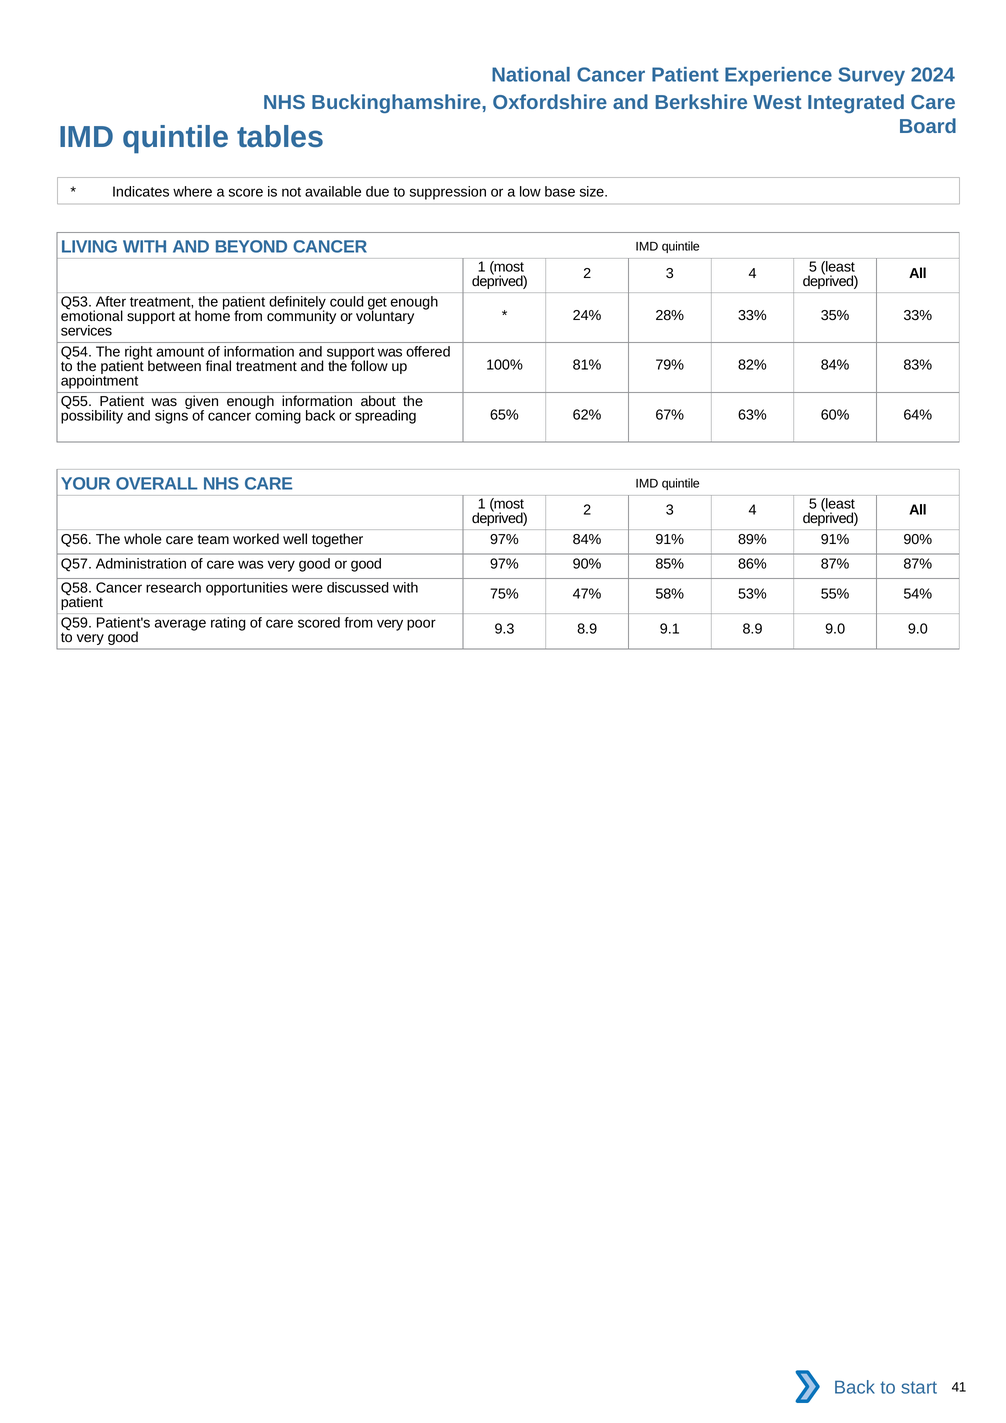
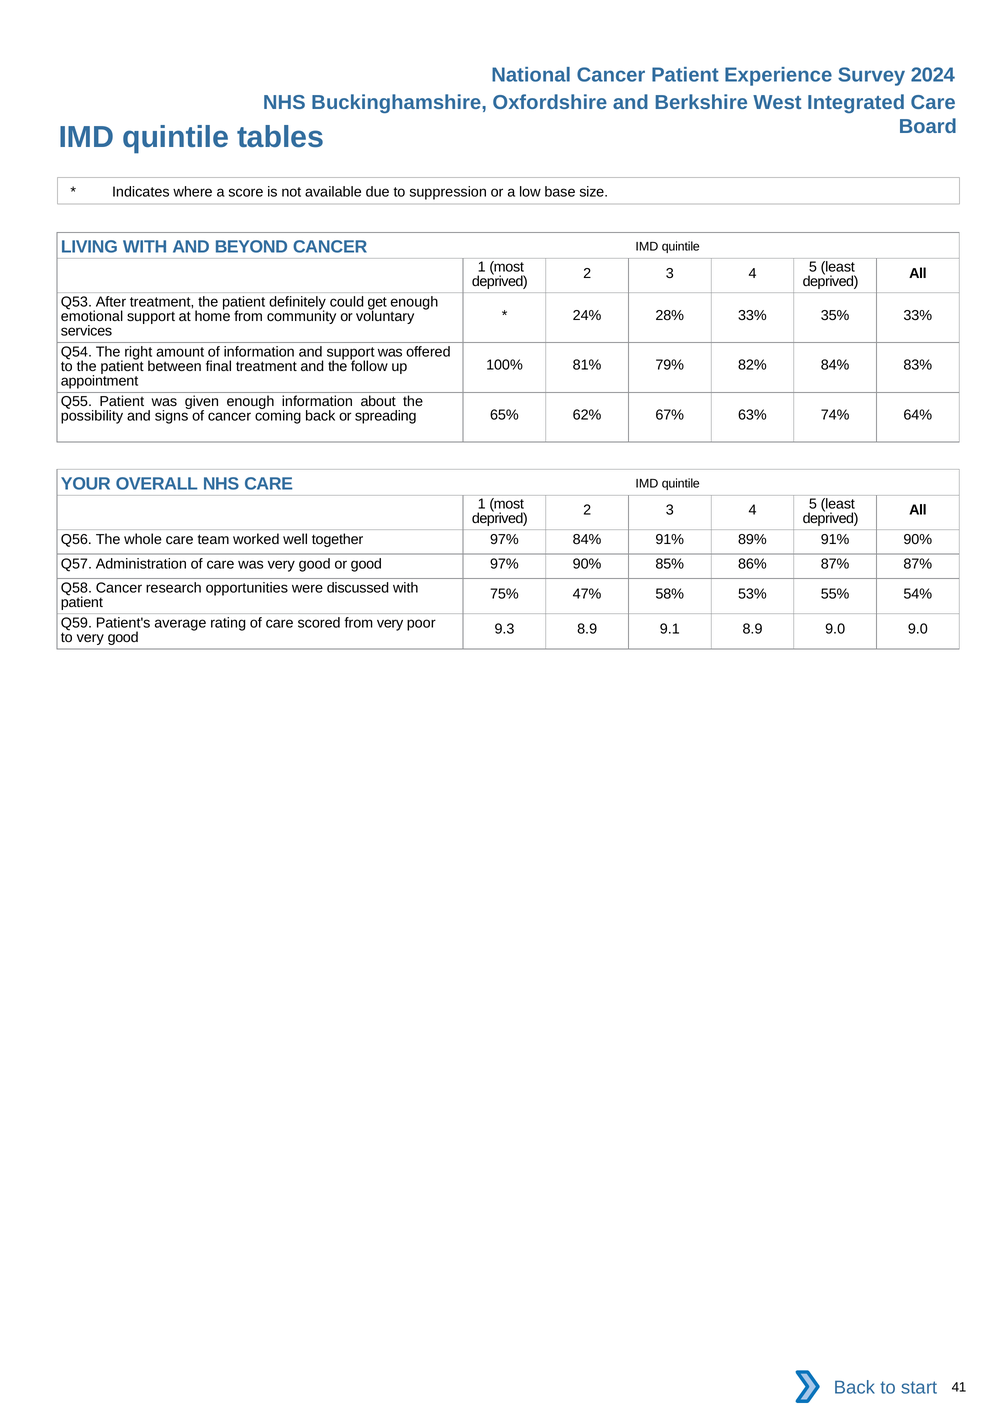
60%: 60% -> 74% (835, 415)
